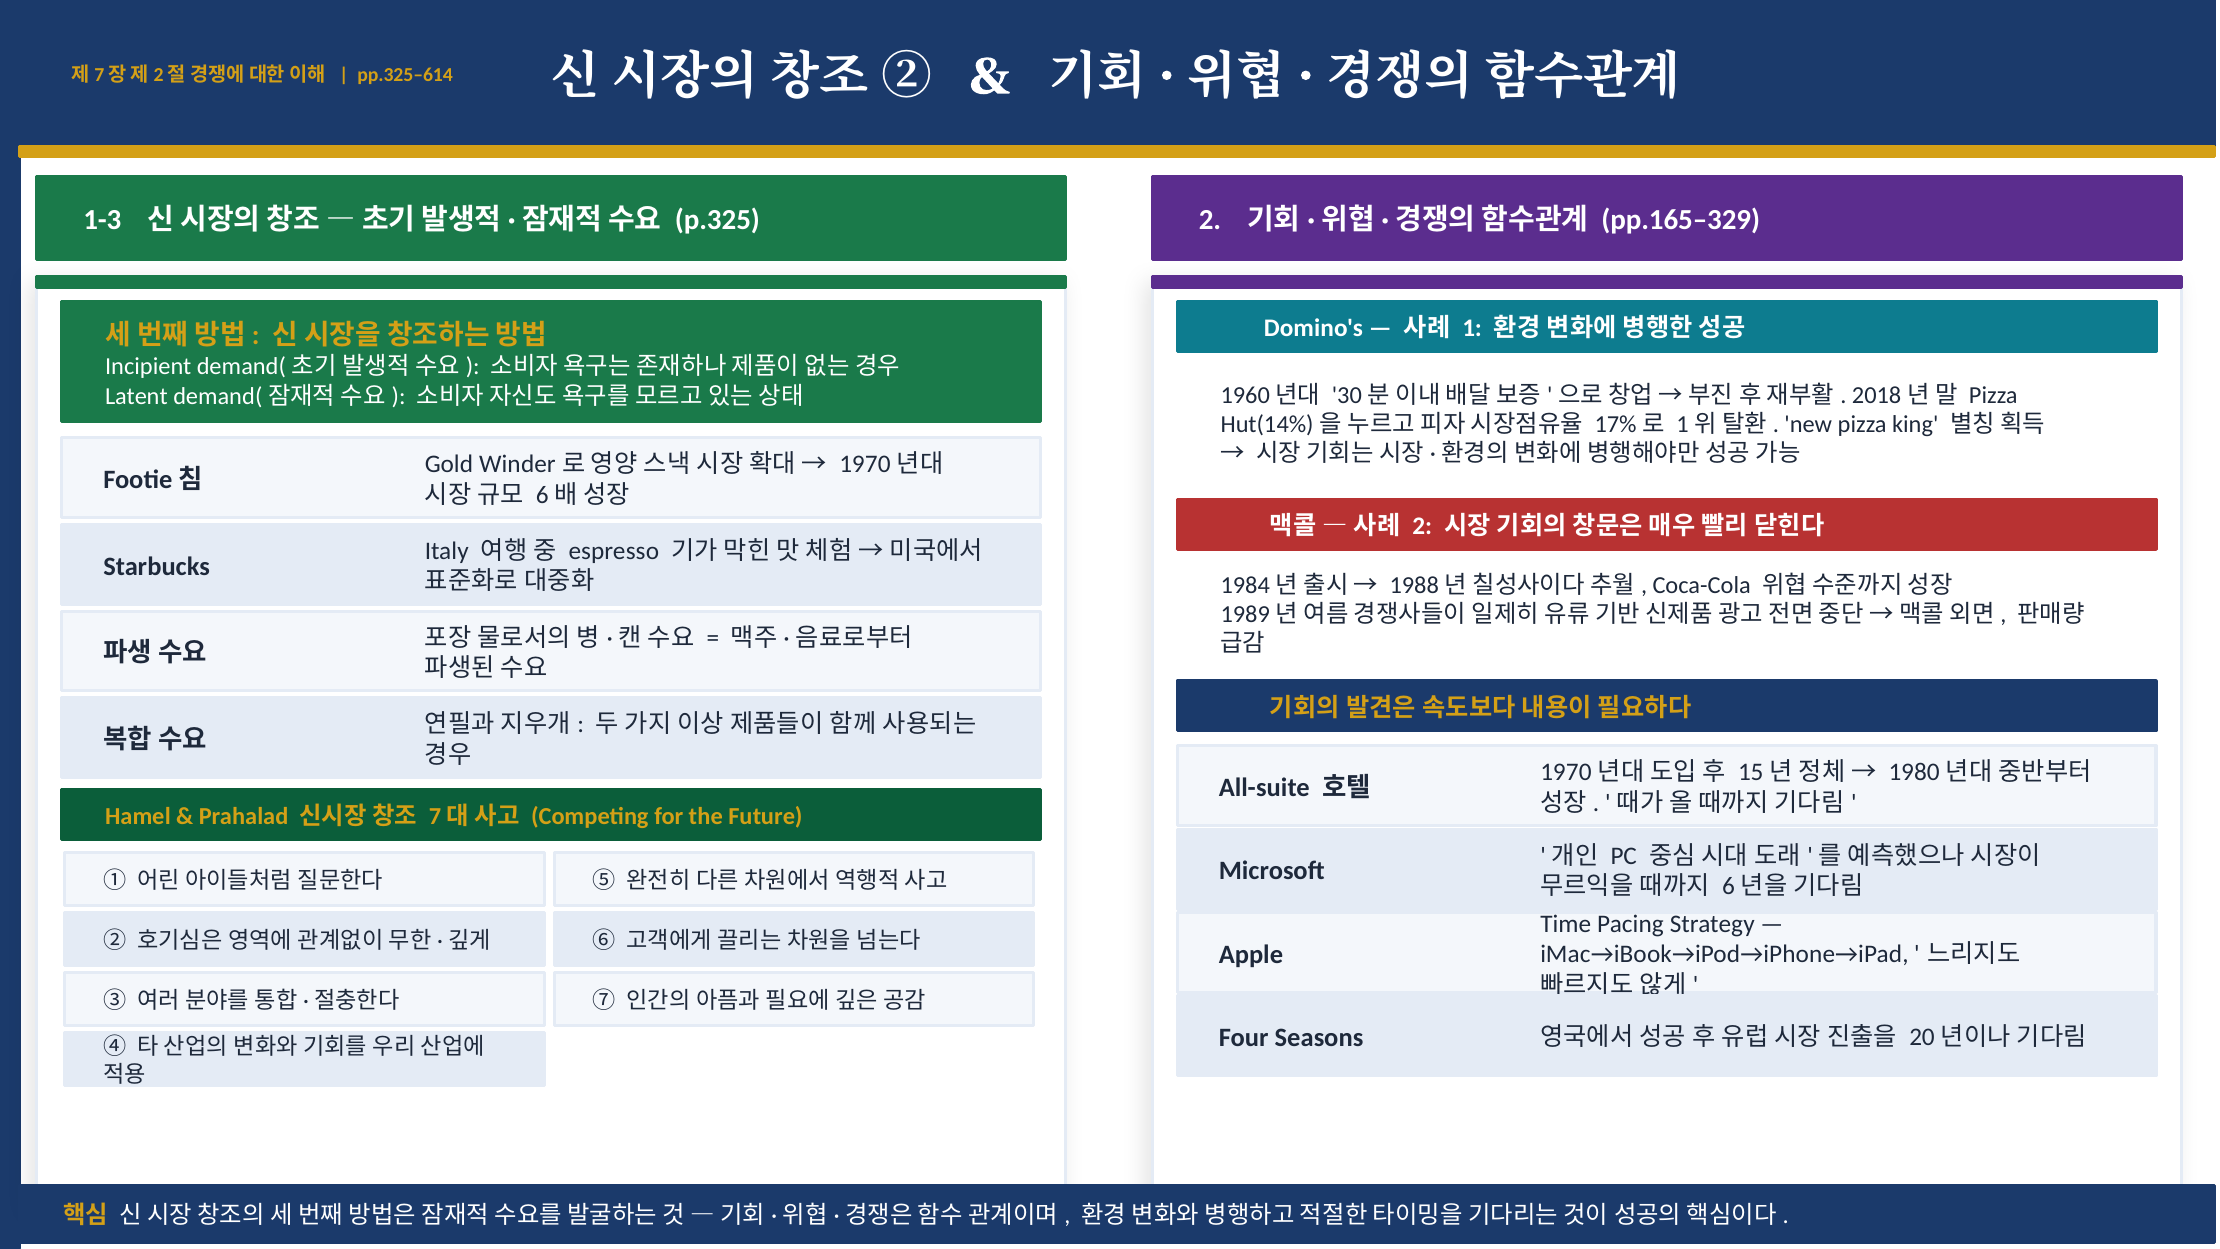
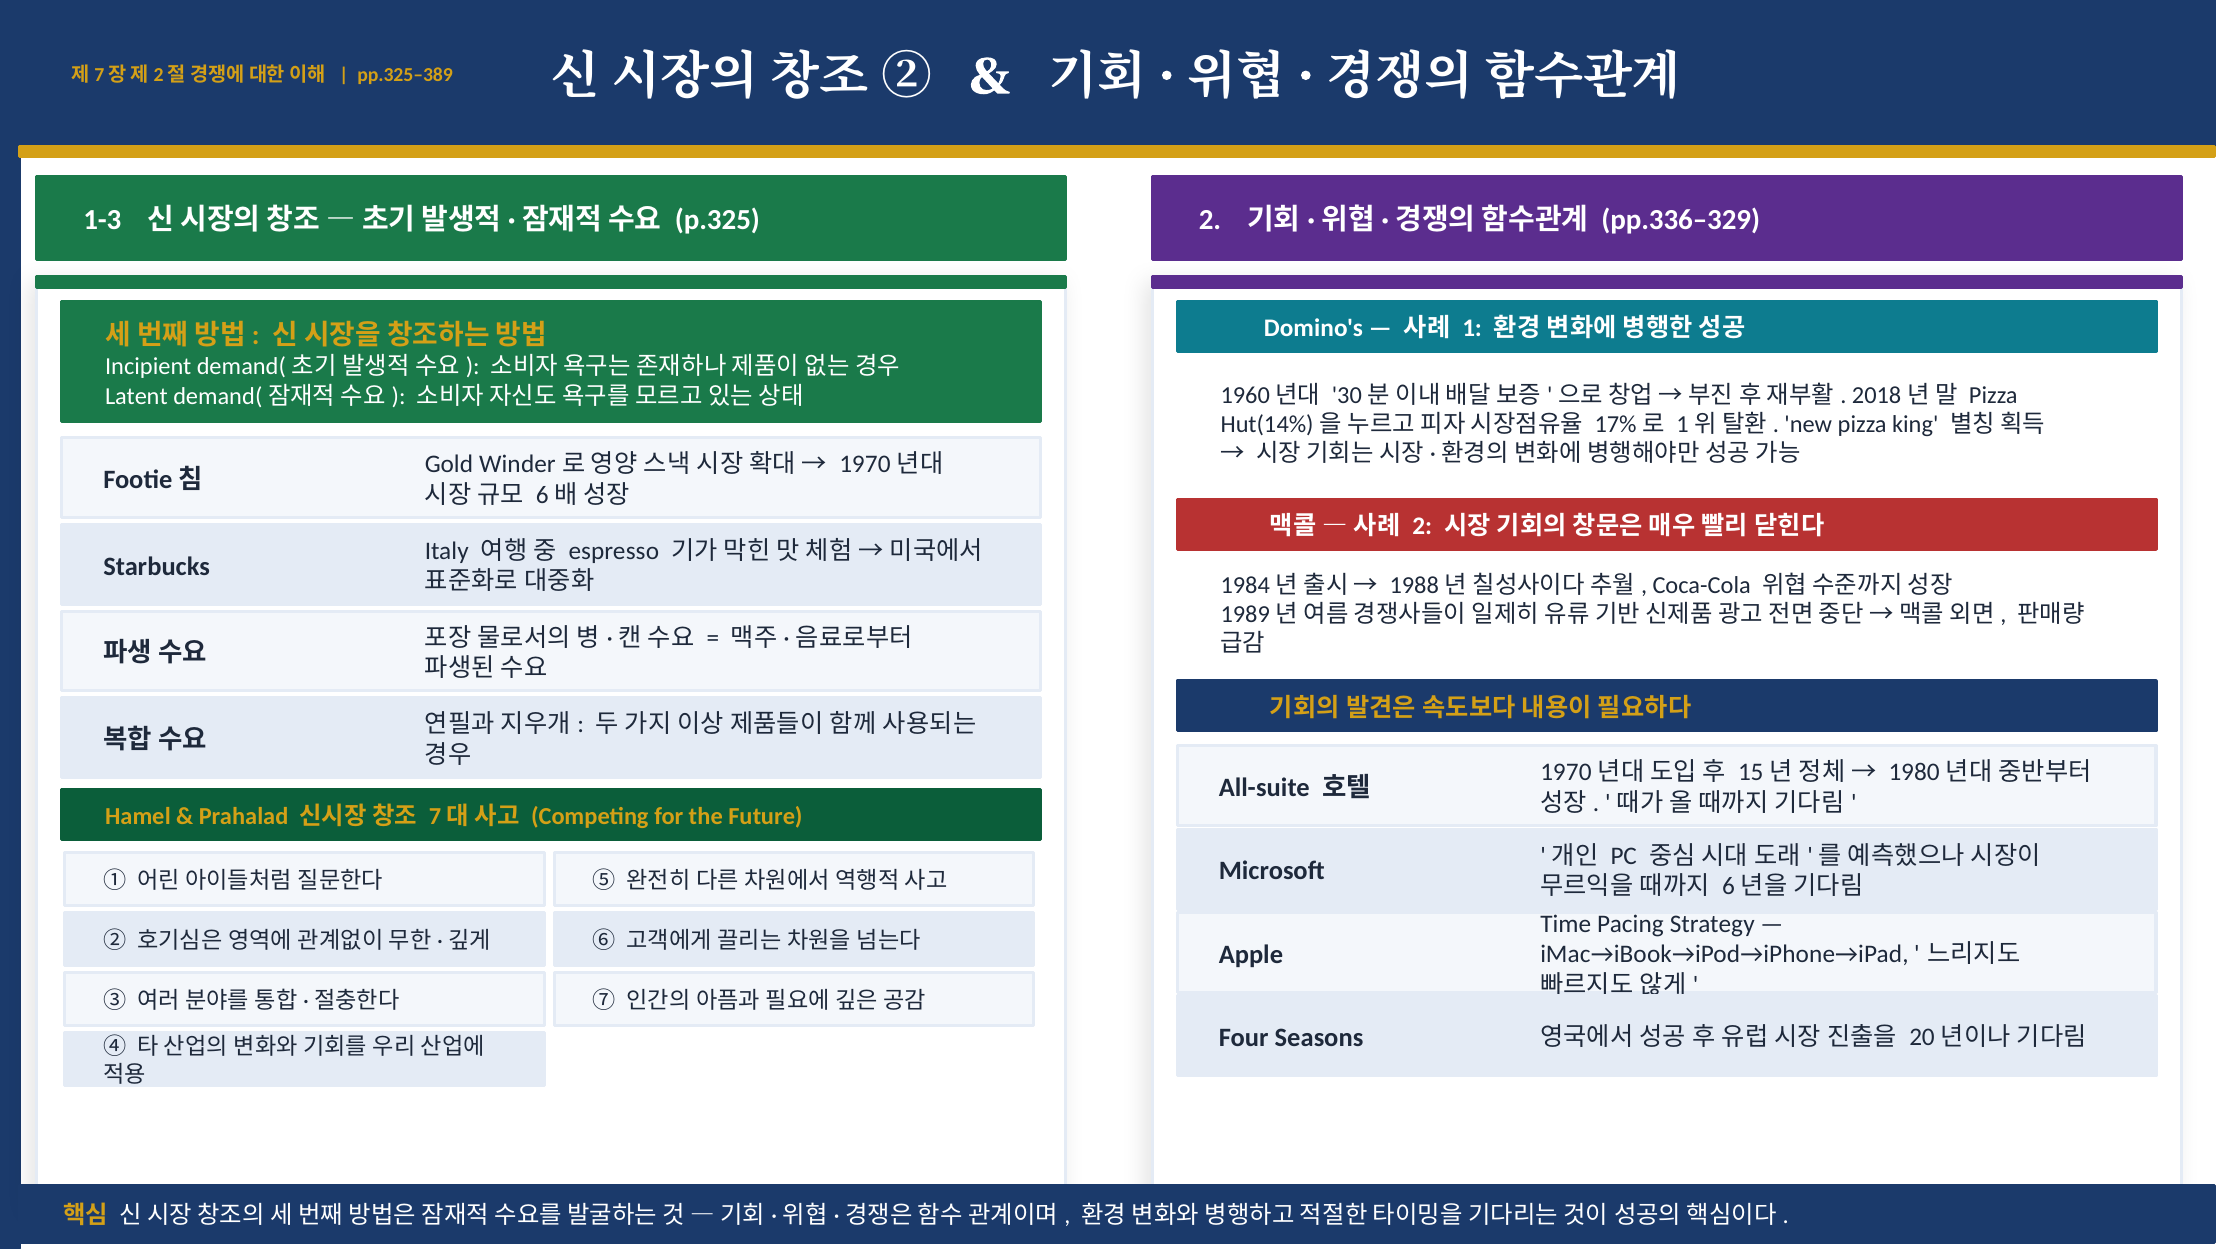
pp.325–614: pp.325–614 -> pp.325–389 (405, 75)
pp.165–329: pp.165–329 -> pp.336–329 (1681, 220)
